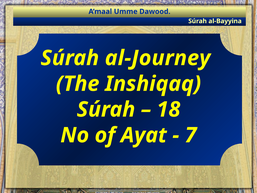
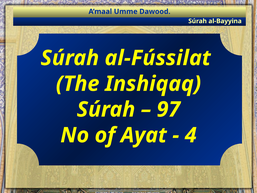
al-Journey: al-Journey -> al-Fússilat (158, 58)
18: 18 -> 97 (168, 109)
7: 7 -> 4 (191, 135)
